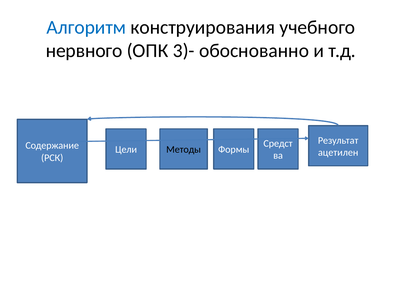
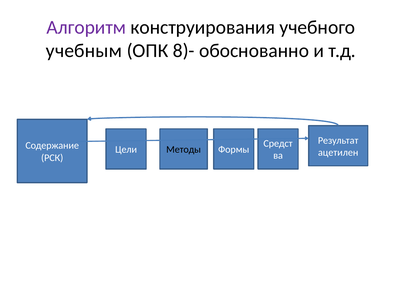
Алгоритм colour: blue -> purple (86, 27)
нервного: нервного -> учебным (84, 51)
3)-: 3)- -> 8)- (184, 51)
